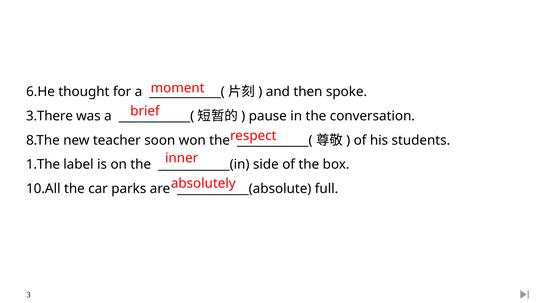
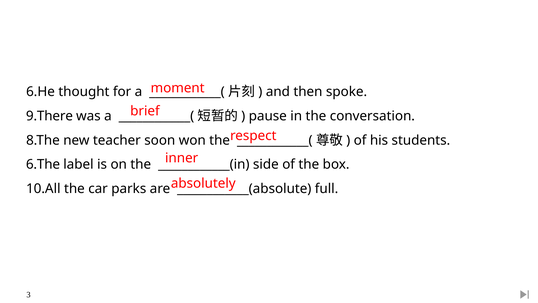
3.There: 3.There -> 9.There (49, 116)
1.The: 1.The -> 6.The (43, 164)
